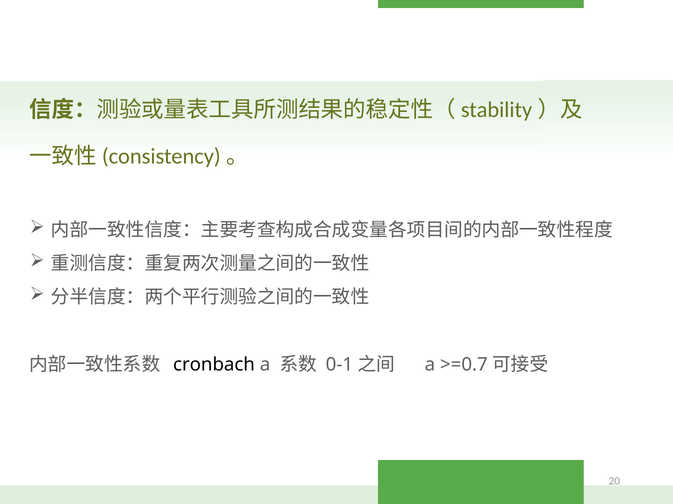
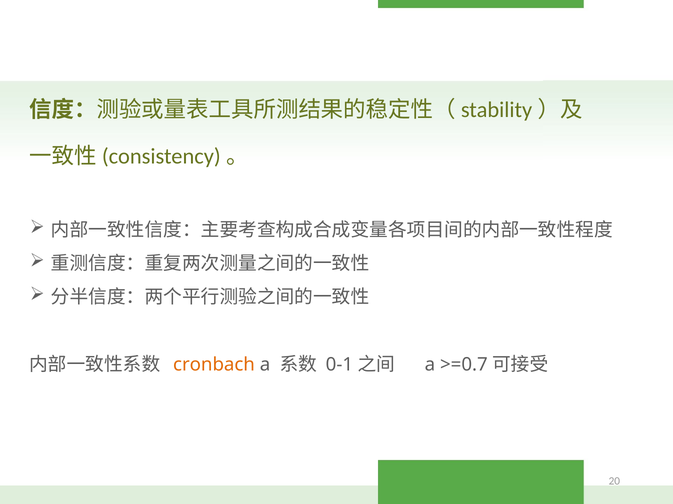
cronbach colour: black -> orange (214, 365)
